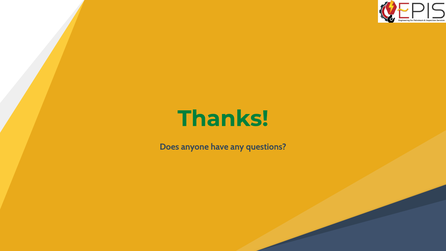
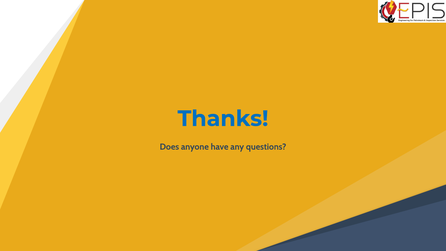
Thanks colour: green -> blue (223, 119)
